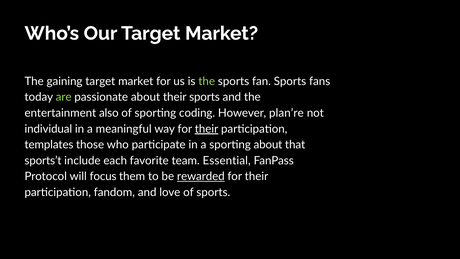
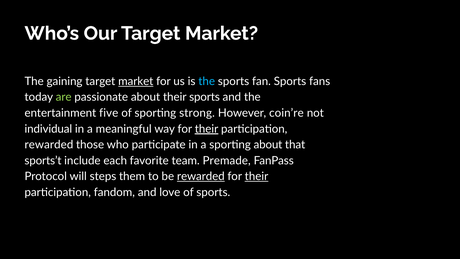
market underline: none -> present (136, 81)
the colour: light green -> light blue (207, 81)
also: also -> five (109, 113)
coding: coding -> strong (197, 113)
plan’re: plan’re -> coin’re (286, 113)
templates: templates -> rewarded (49, 145)
Essential: Essential -> Premade (227, 161)
focus: focus -> steps (103, 176)
their underline: none -> present (257, 176)
